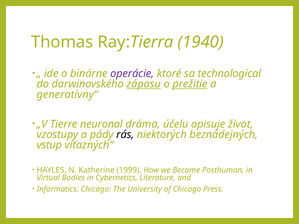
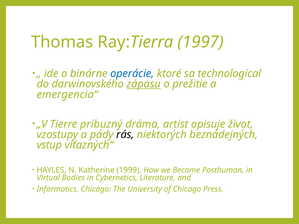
1940: 1940 -> 1997 (201, 42)
operácie colour: purple -> blue (132, 74)
prežitie underline: present -> none (190, 84)
generatívny“: generatívny“ -> emergencia“ (67, 95)
neuronal: neuronal -> príbuzný (101, 124)
účelu: účelu -> artist (176, 124)
